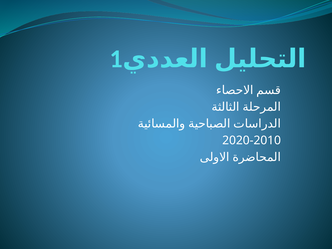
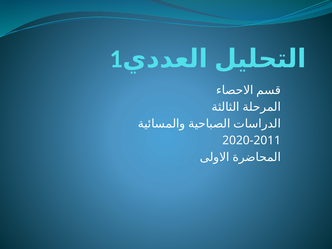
2020-2010: 2020-2010 -> 2020-2011 (252, 140)
